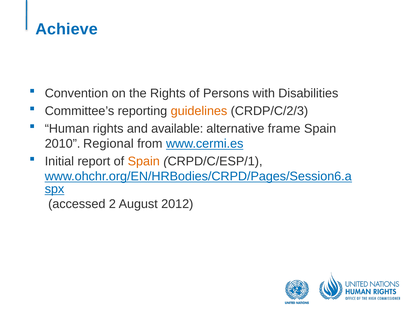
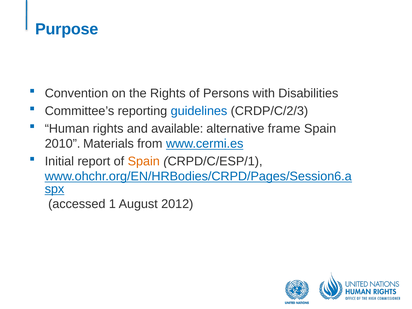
Achieve: Achieve -> Purpose (67, 29)
guidelines colour: orange -> blue (199, 111)
Regional: Regional -> Materials (108, 144)
2: 2 -> 1 (112, 204)
